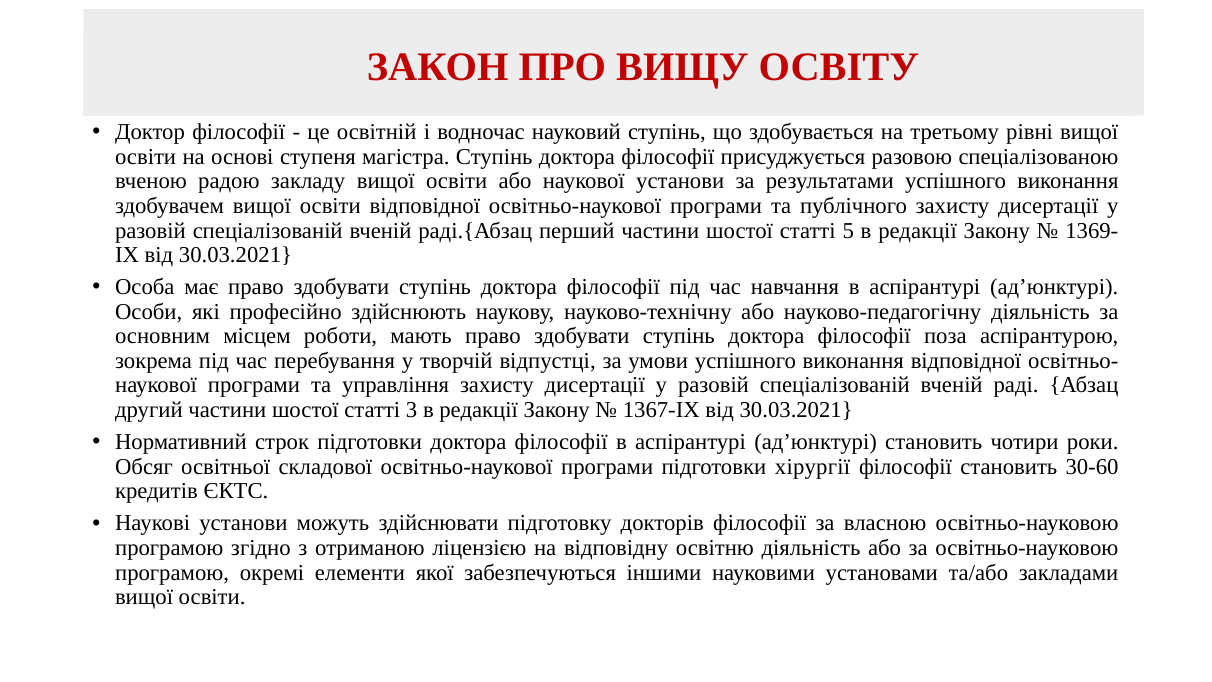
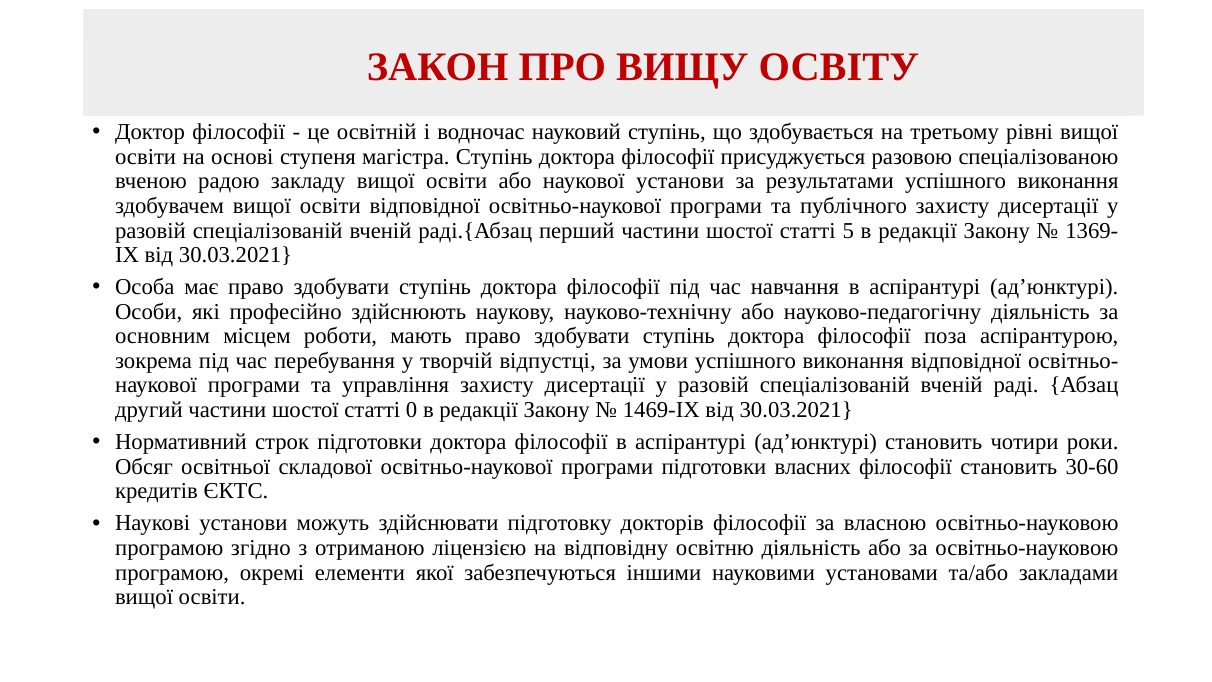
3: 3 -> 0 (412, 410)
1367-IX: 1367-IX -> 1469-IX (661, 410)
хірургії: хірургії -> власних (813, 467)
